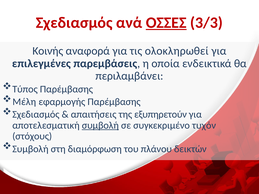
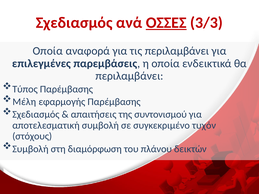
Κοινής: Κοινής -> Οποία (48, 51)
τις ολοκληρωθεί: ολοκληρωθεί -> περιλαμβάνει (177, 51)
εξυπηρετούν: εξυπηρετούν -> συντονισμού (161, 115)
συμβολή underline: present -> none (100, 126)
